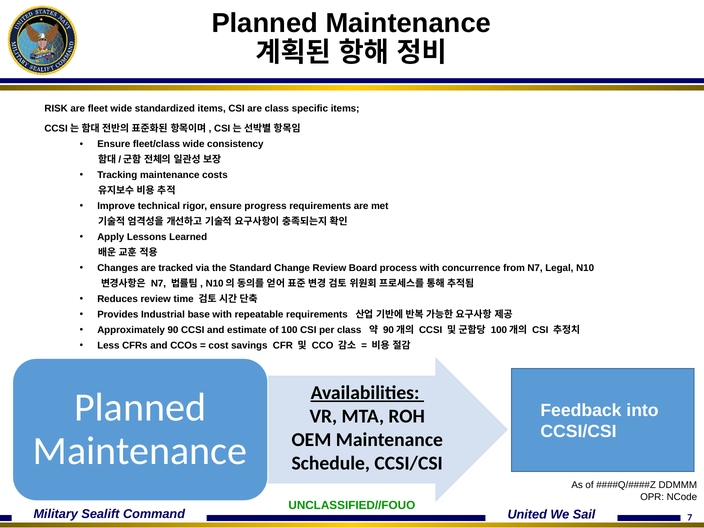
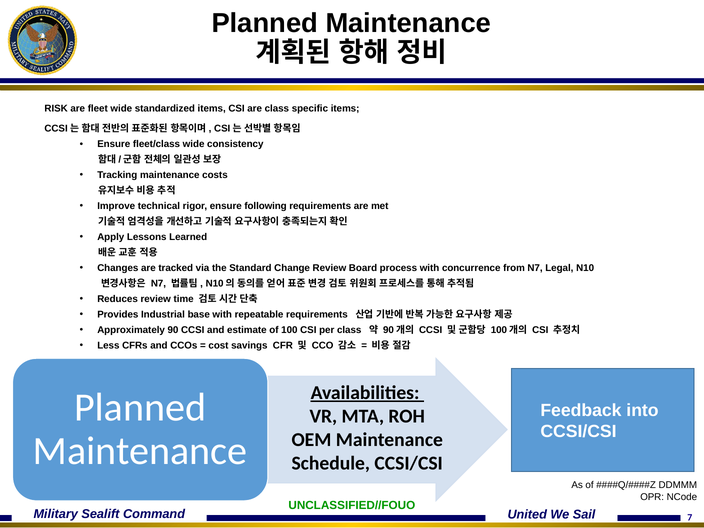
progress: progress -> following (266, 206)
